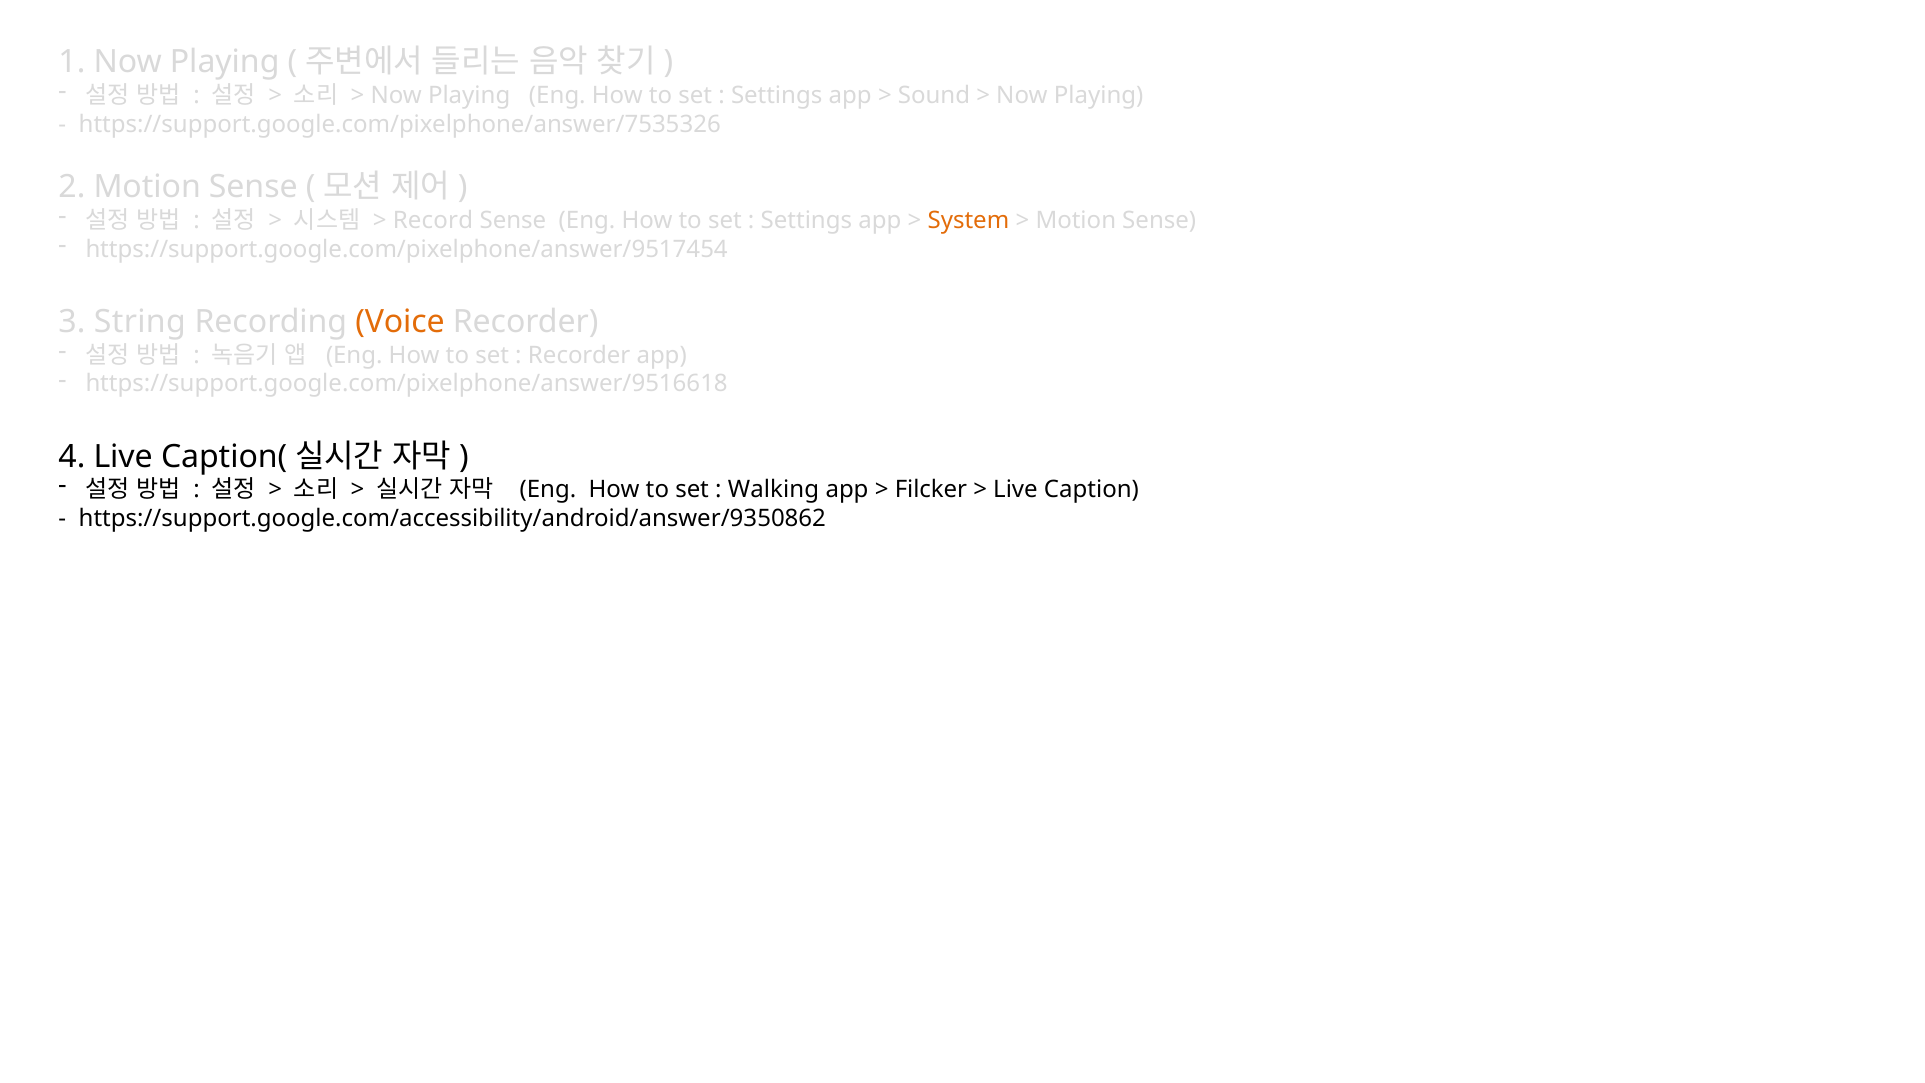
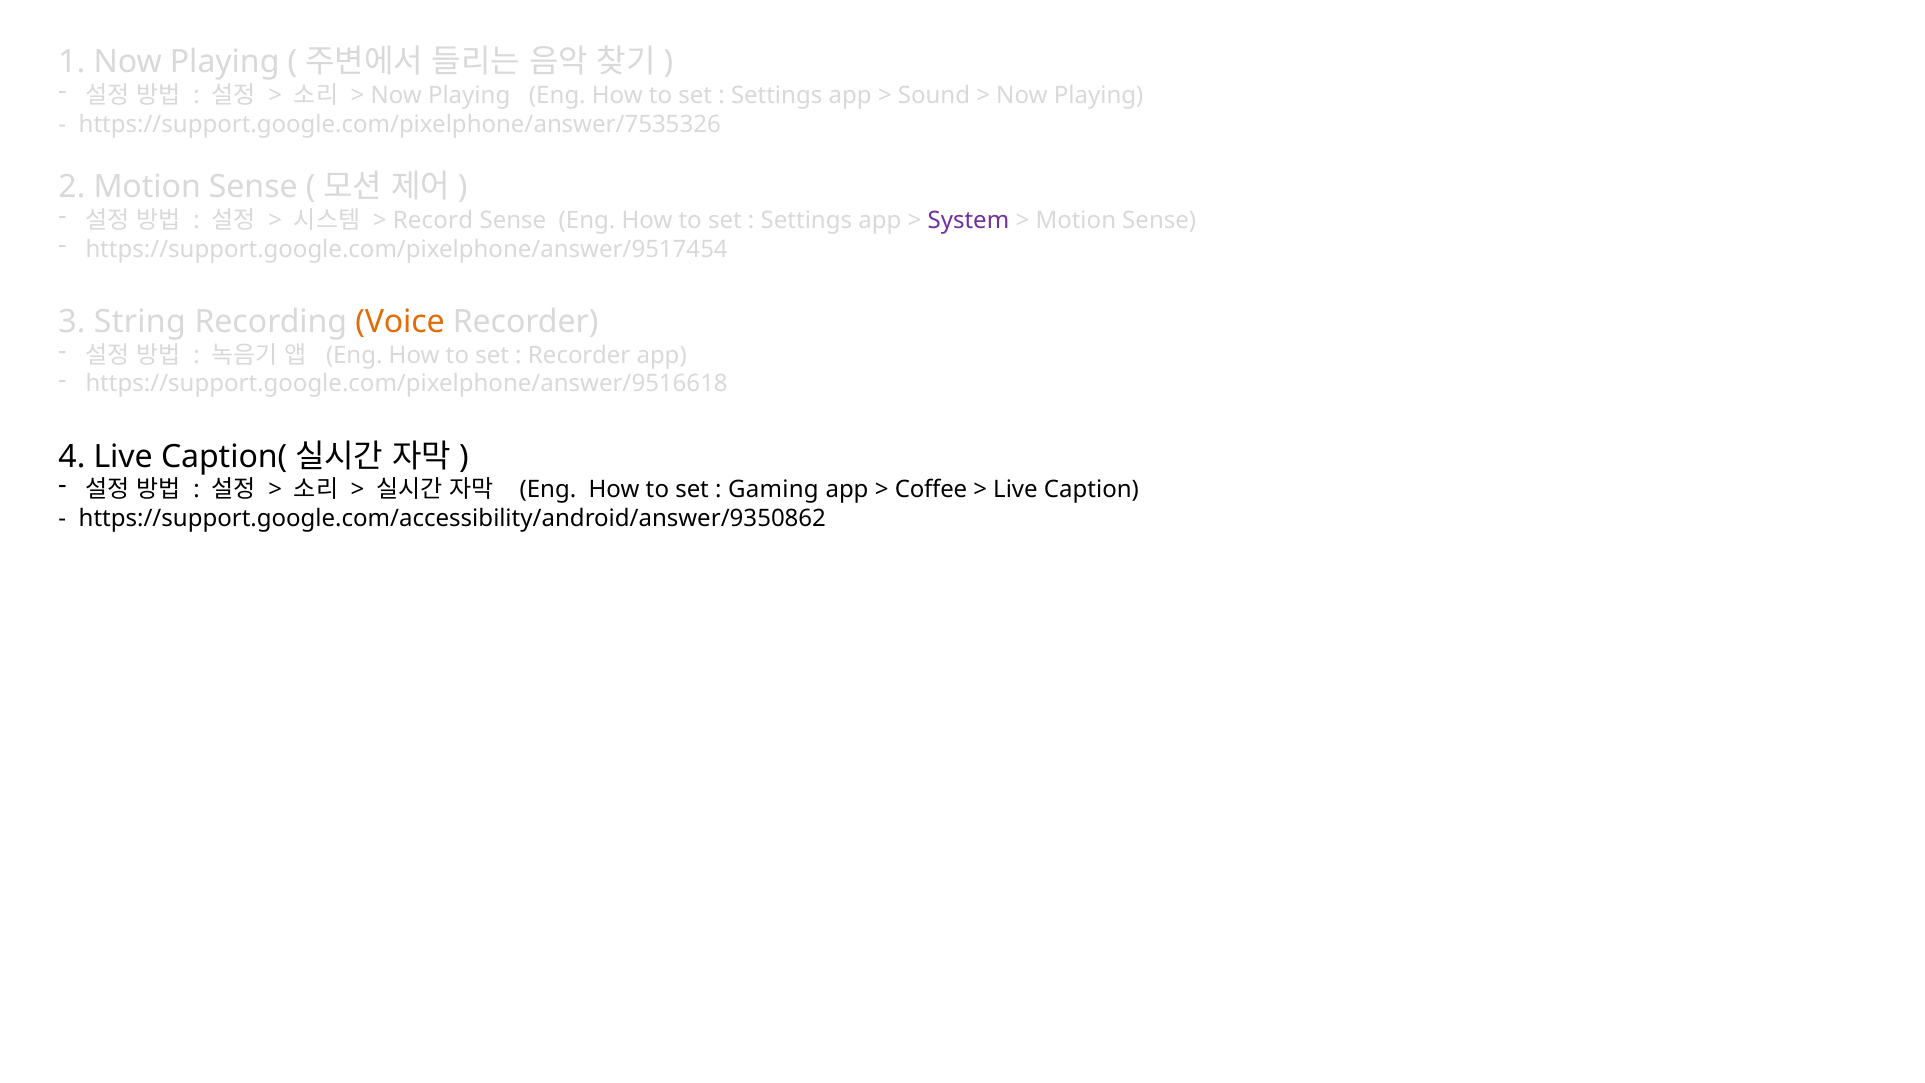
System colour: orange -> purple (968, 220)
Walking: Walking -> Gaming (773, 490)
Filcker: Filcker -> Coffee (931, 490)
